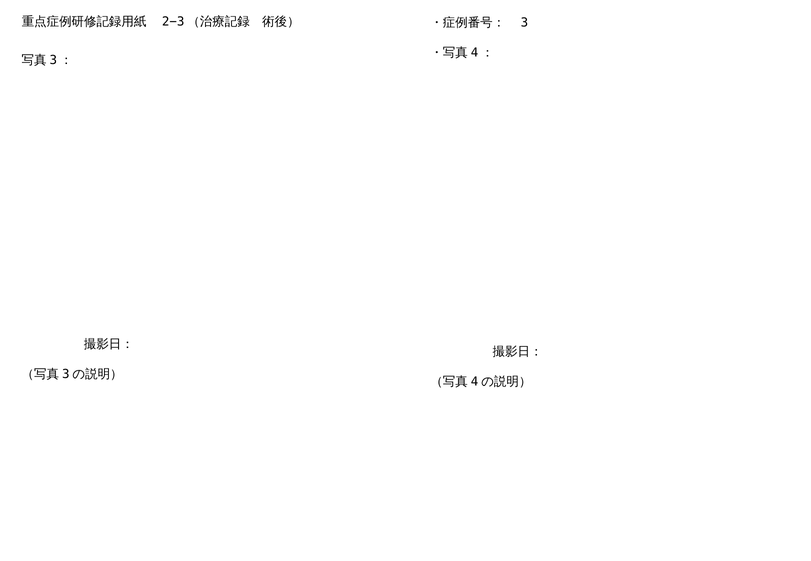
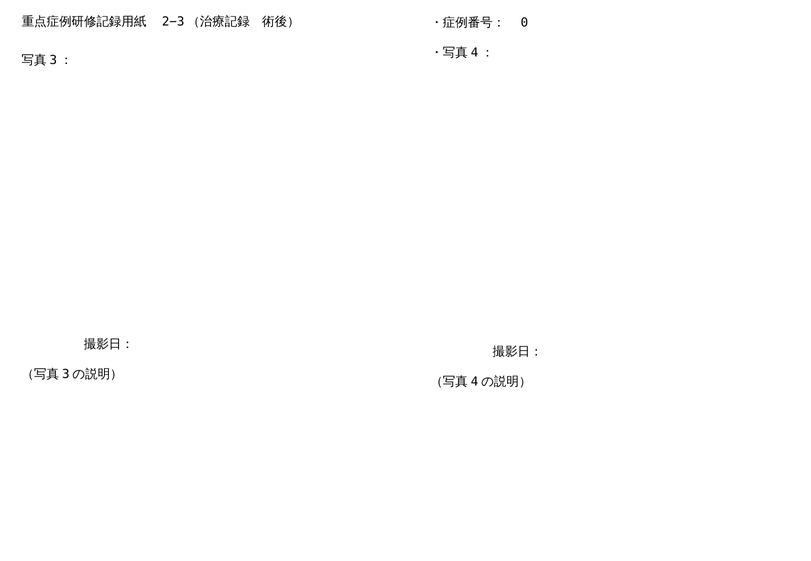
3: 3 -> 0 (524, 23)
